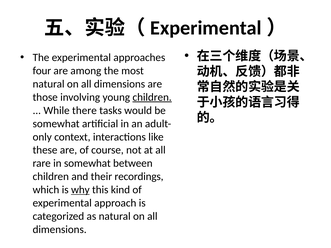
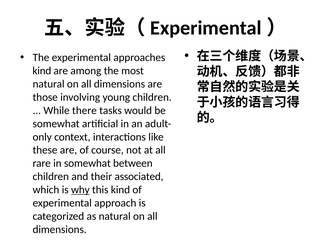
four: four -> kind (42, 71)
children underline: present -> none (152, 97)
recordings: recordings -> associated (139, 177)
